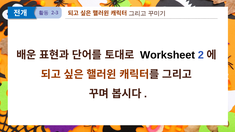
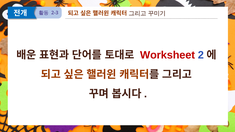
Worksheet colour: black -> red (168, 55)
